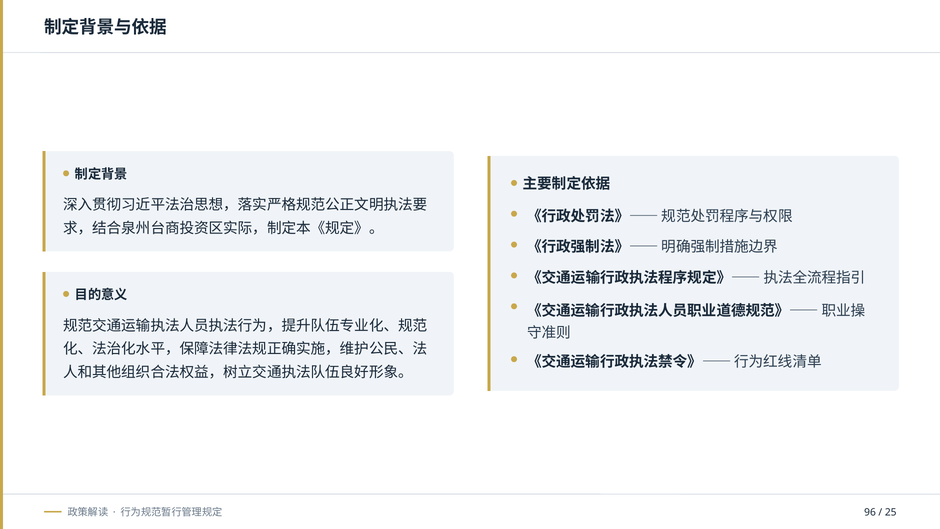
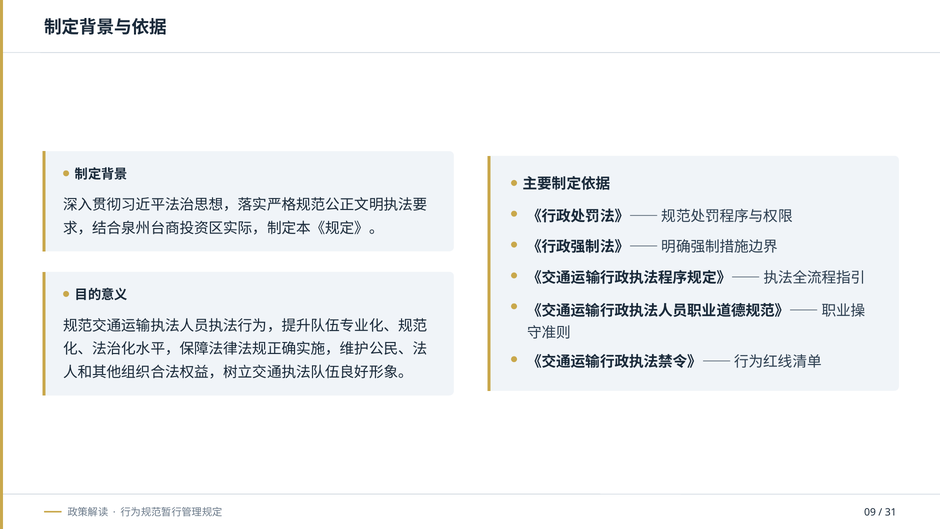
96: 96 -> 09 (870, 512)
25: 25 -> 31 (891, 512)
